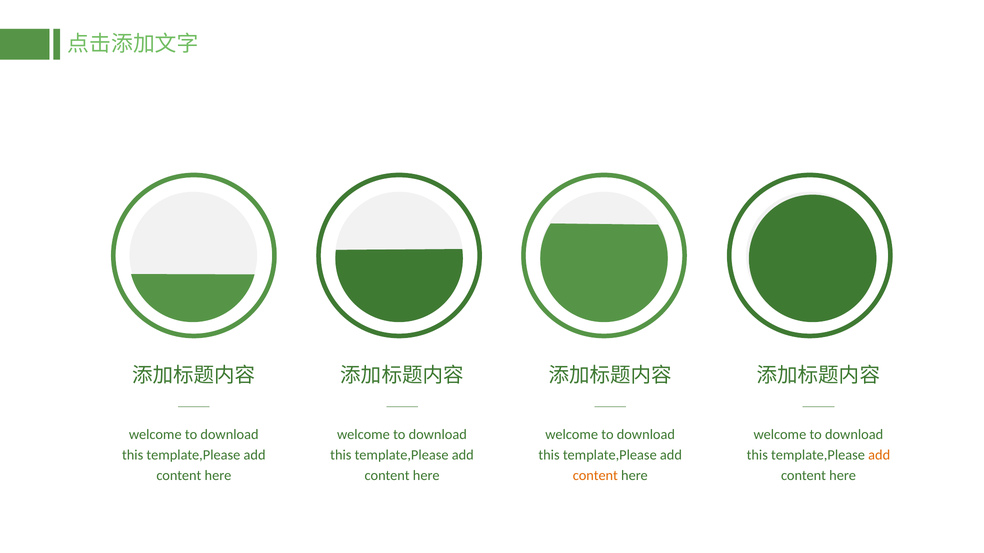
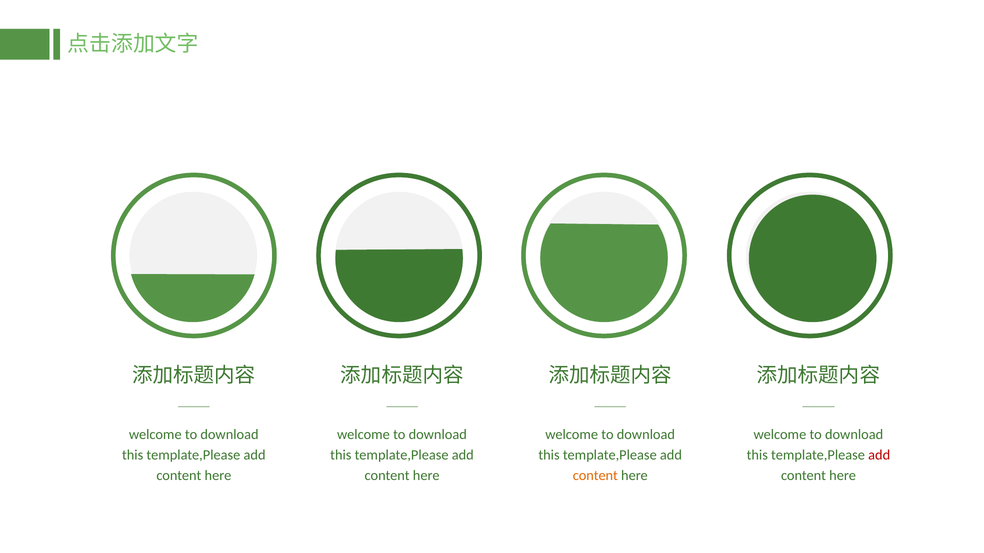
add colour: orange -> red (879, 455)
